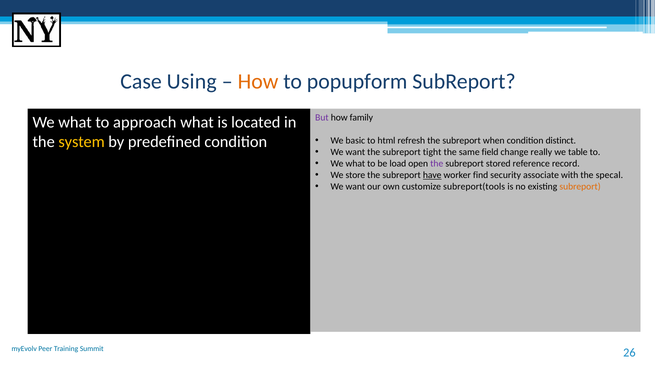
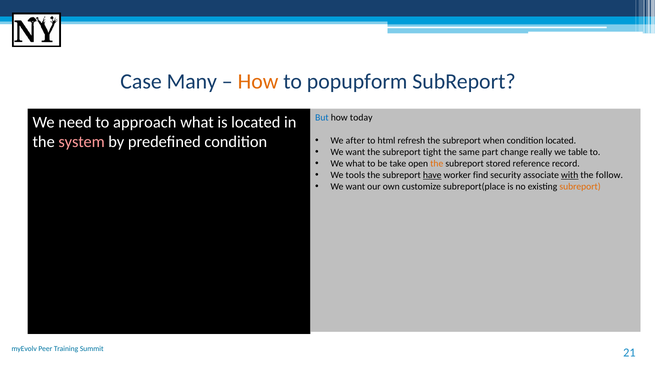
Using: Using -> Many (192, 81)
But colour: purple -> blue (322, 117)
family: family -> today (361, 117)
what: what -> need (75, 122)
system colour: yellow -> pink (82, 142)
basic: basic -> after (355, 140)
condition distinct: distinct -> located (561, 140)
field: field -> part (490, 152)
load: load -> take (398, 163)
the colour: purple -> orange (437, 163)
store: store -> tools (355, 175)
with underline: none -> present (570, 175)
specal: specal -> follow (609, 175)
subreport(tools: subreport(tools -> subreport(place (474, 186)
26: 26 -> 21 (629, 352)
